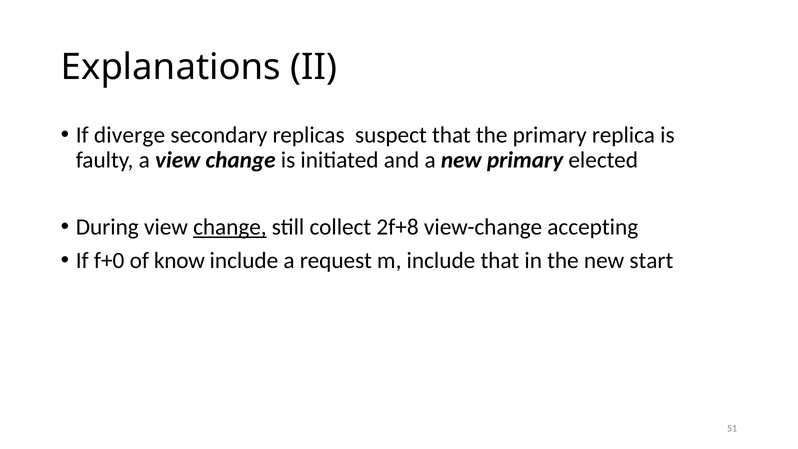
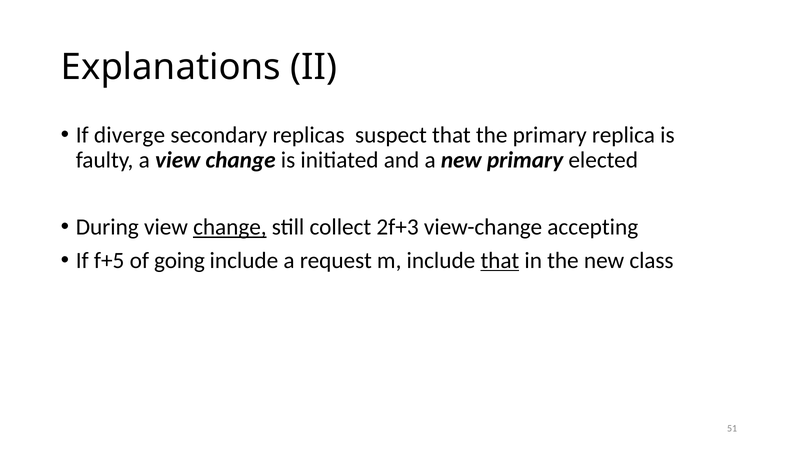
2f+8: 2f+8 -> 2f+3 (398, 227)
f+0: f+0 -> f+5 (109, 260)
know: know -> going (179, 260)
that underline: none -> present (500, 260)
start: start -> class (651, 260)
